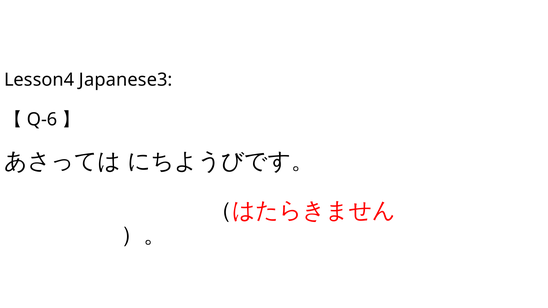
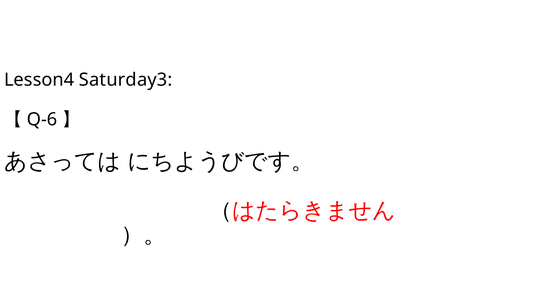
Japanese3: Japanese3 -> Saturday3 (126, 80)
